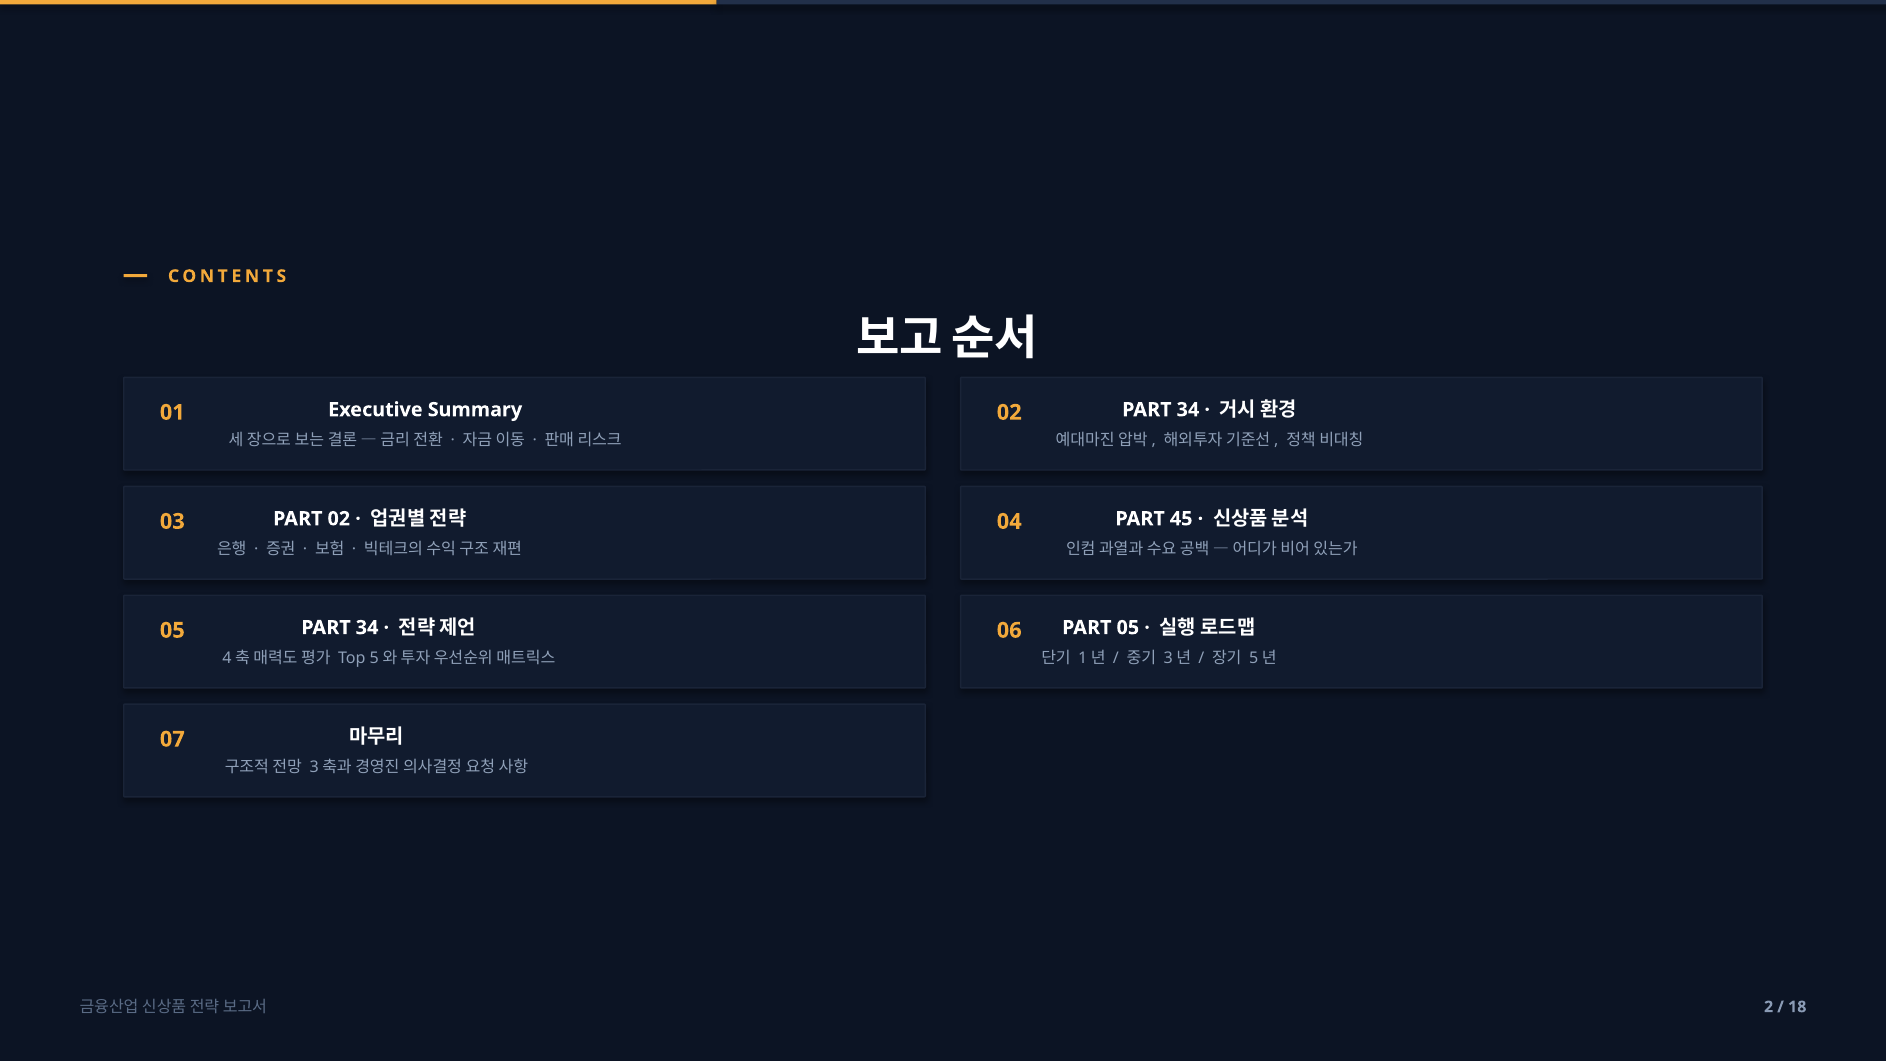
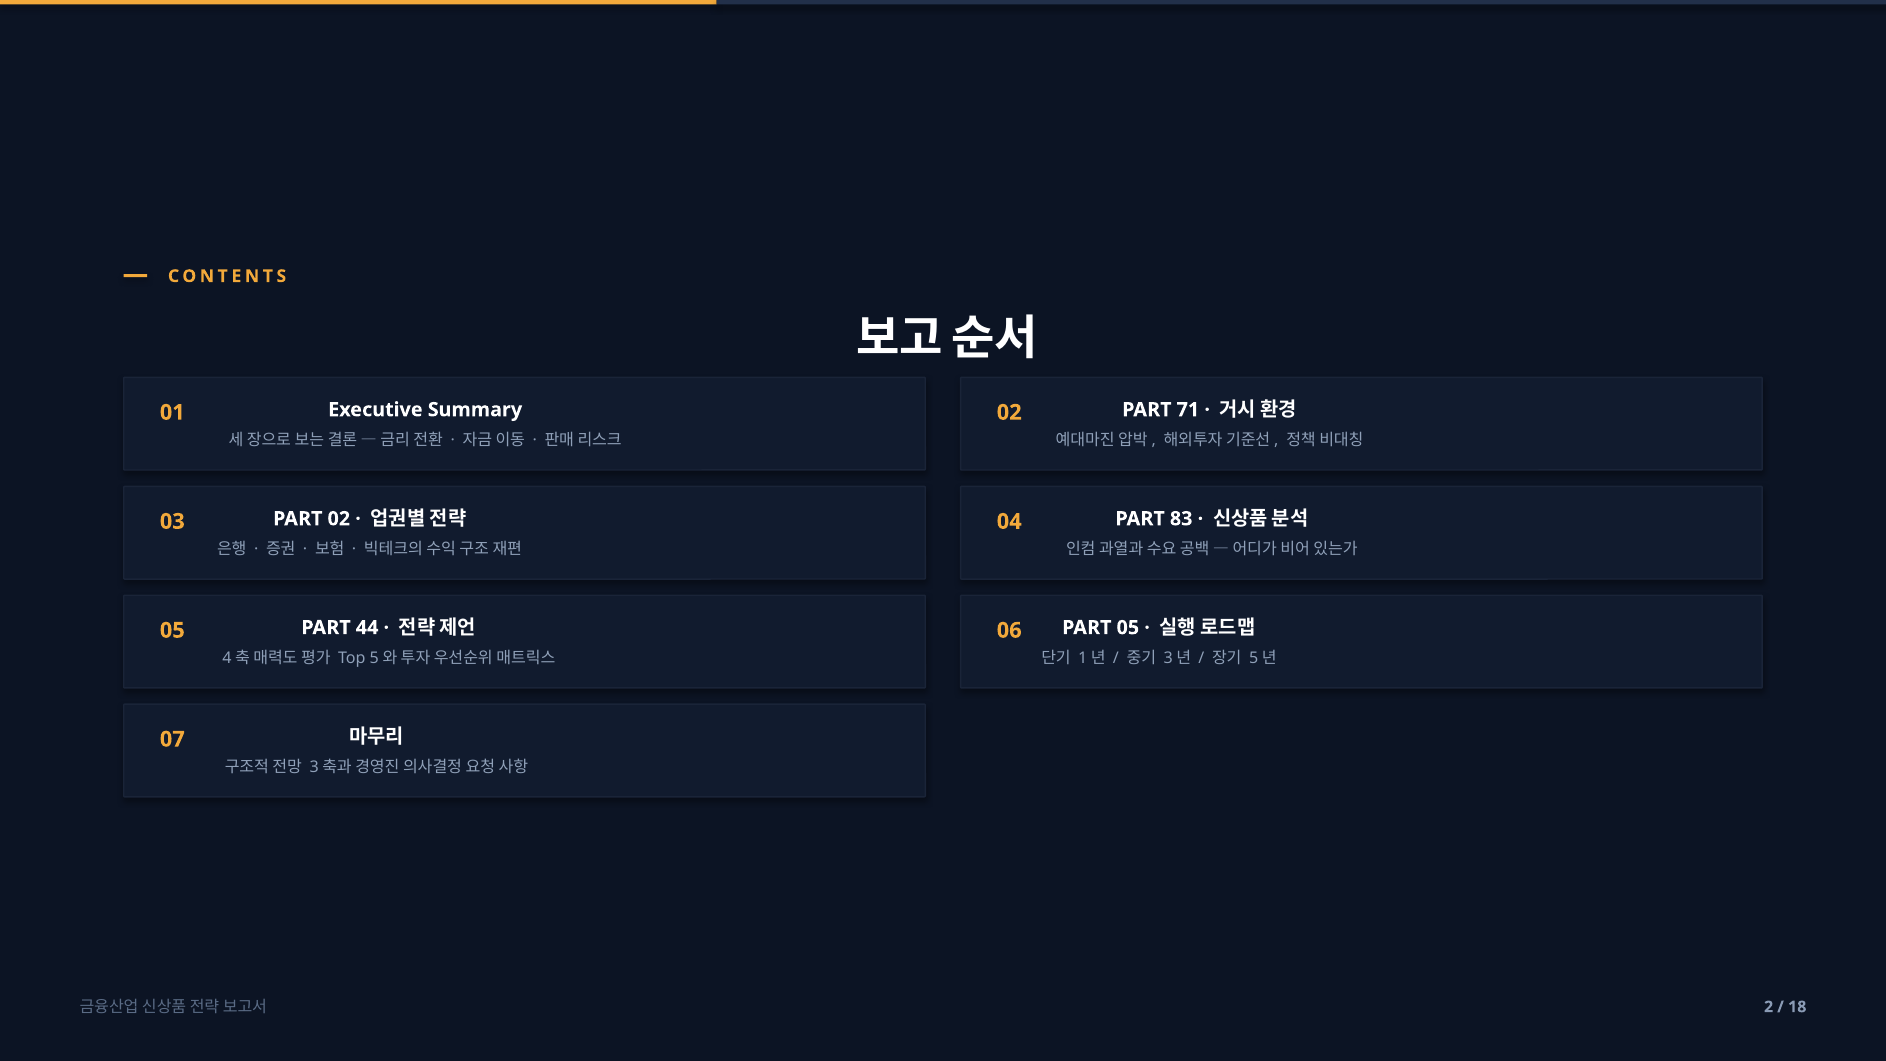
02 PART 34: 34 -> 71 (1188, 410)
45: 45 -> 83 (1181, 519)
05 PART 34: 34 -> 44 (367, 628)
